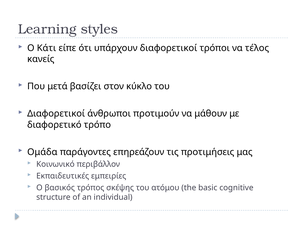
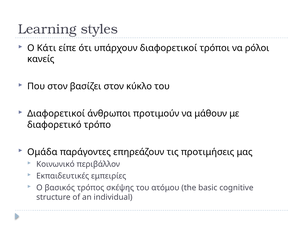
τέλος: τέλος -> ρόλοι (257, 48)
Που μετά: μετά -> στον (57, 86)
